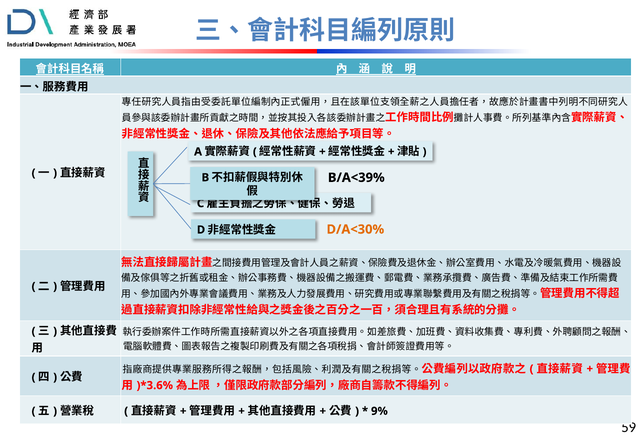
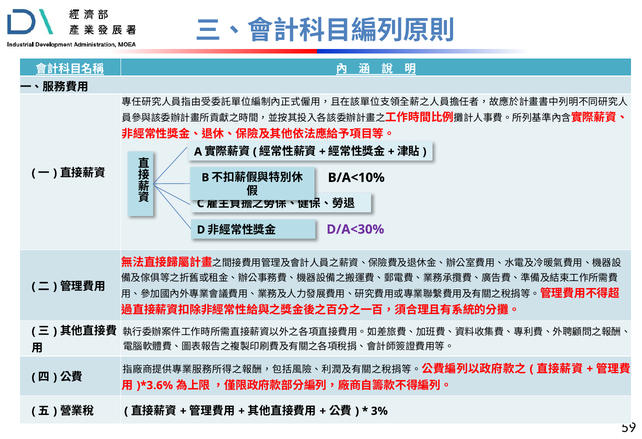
B/A<39%: B/A<39% -> B/A<10% (356, 177)
D/A<30% colour: orange -> purple (355, 229)
9%: 9% -> 3% (379, 410)
